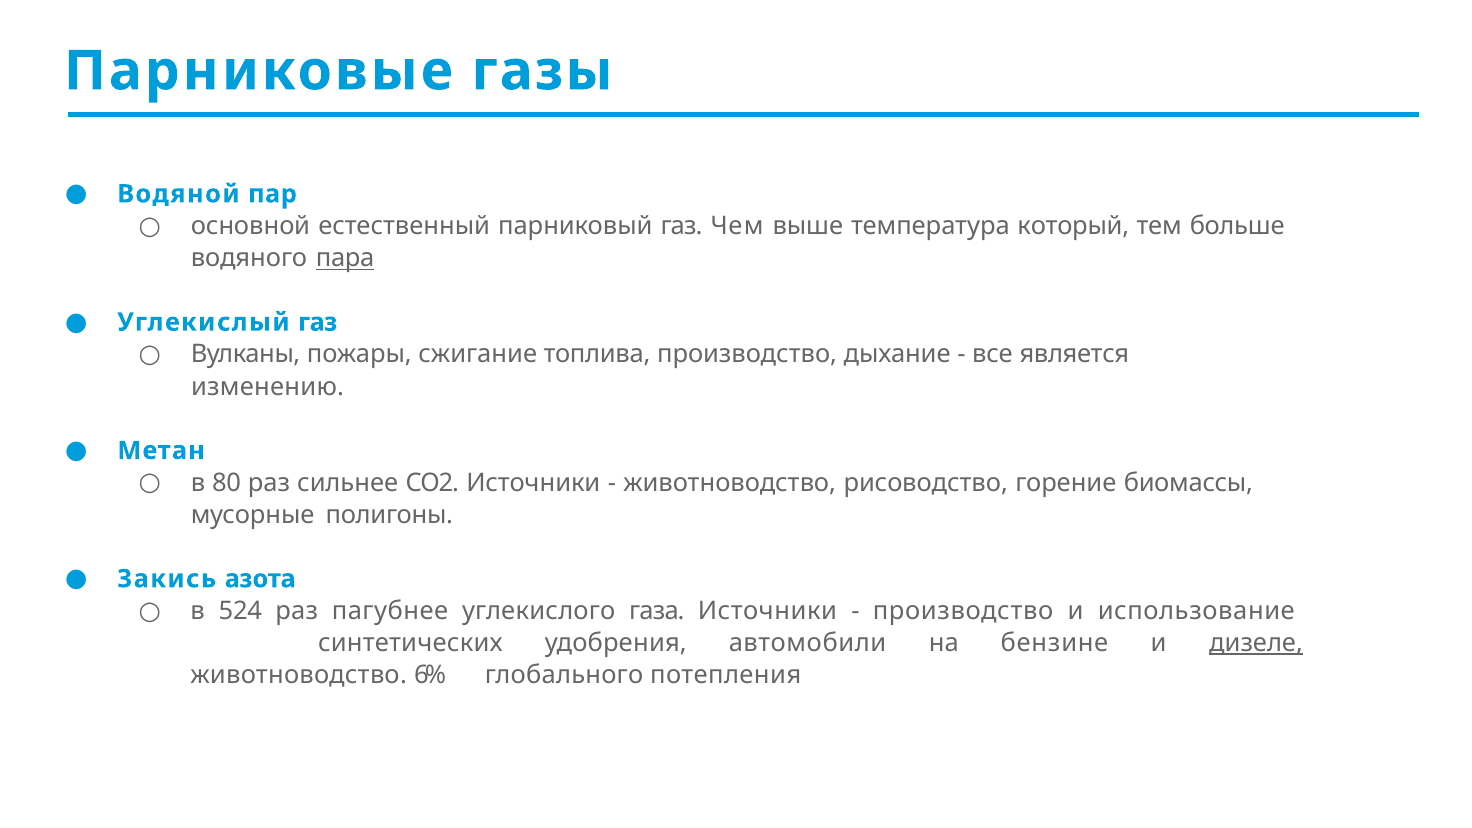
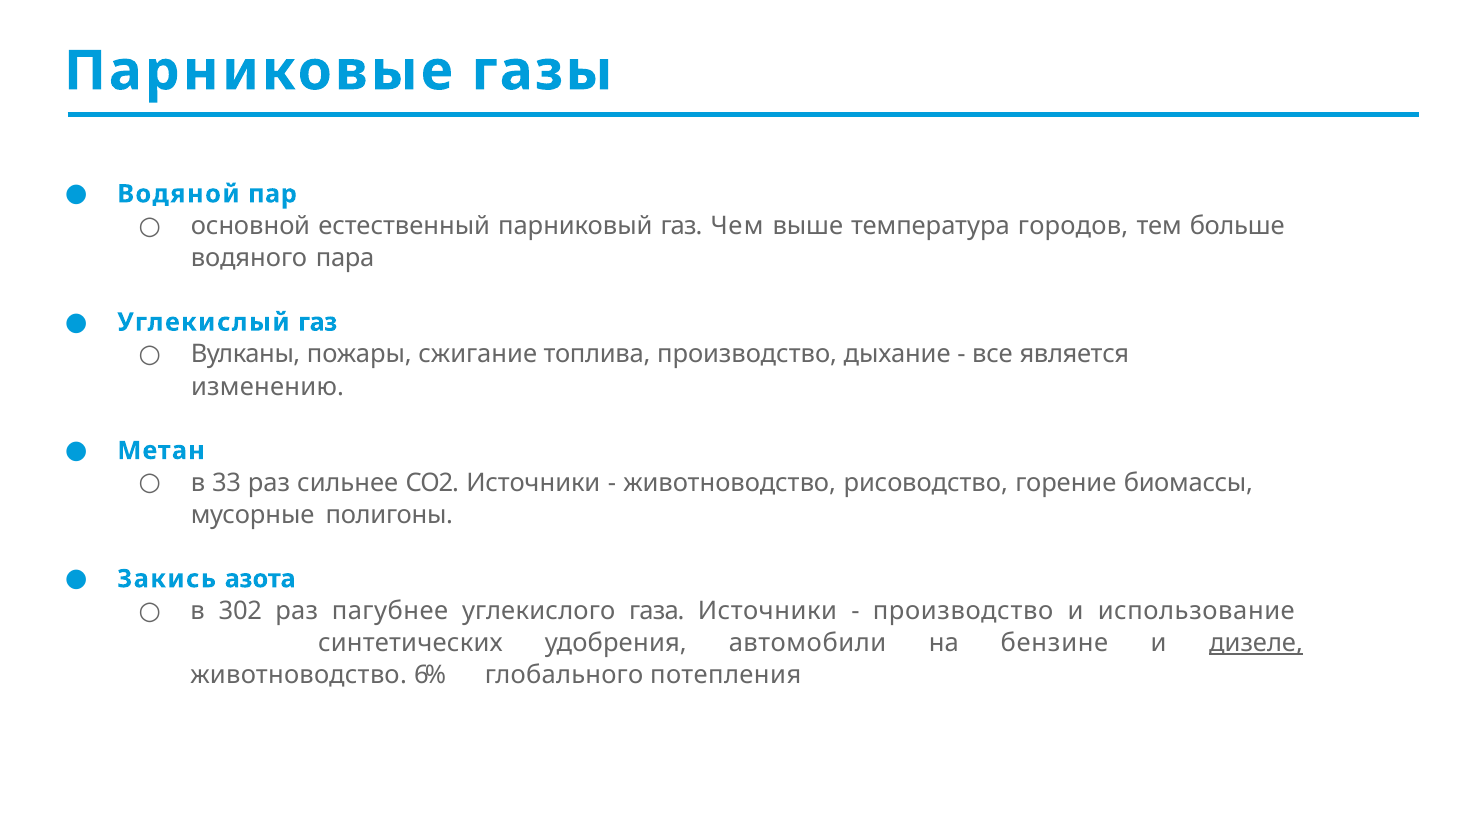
который: который -> городов (1073, 226)
пара underline: present -> none (345, 258)
80: 80 -> 33 (227, 483)
524: 524 -> 302 (240, 611)
